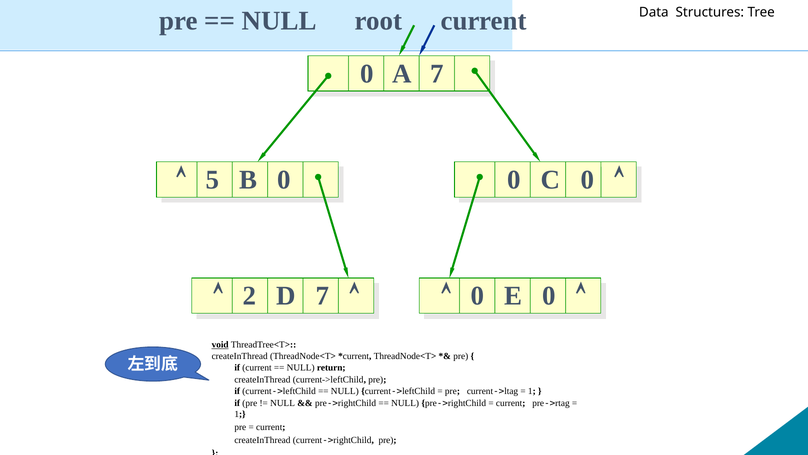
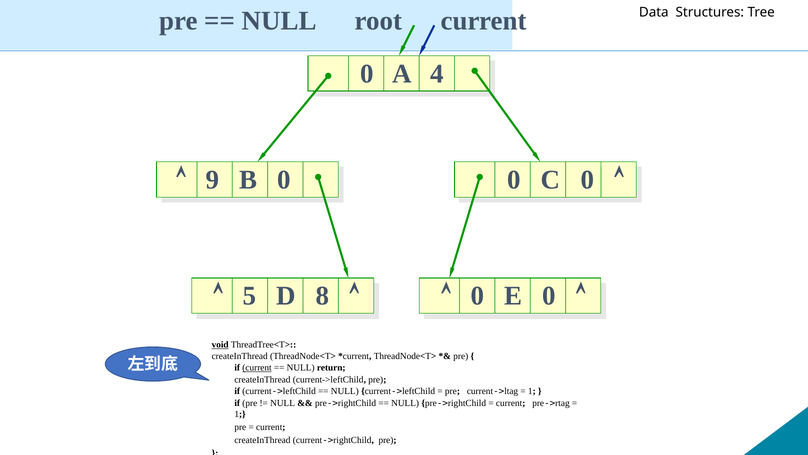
A 7: 7 -> 4 (437, 74)
5: 5 -> 9 (212, 180)
2: 2 -> 5 (249, 296)
D 7: 7 -> 8 (323, 296)
current underline: none -> present (257, 367)
